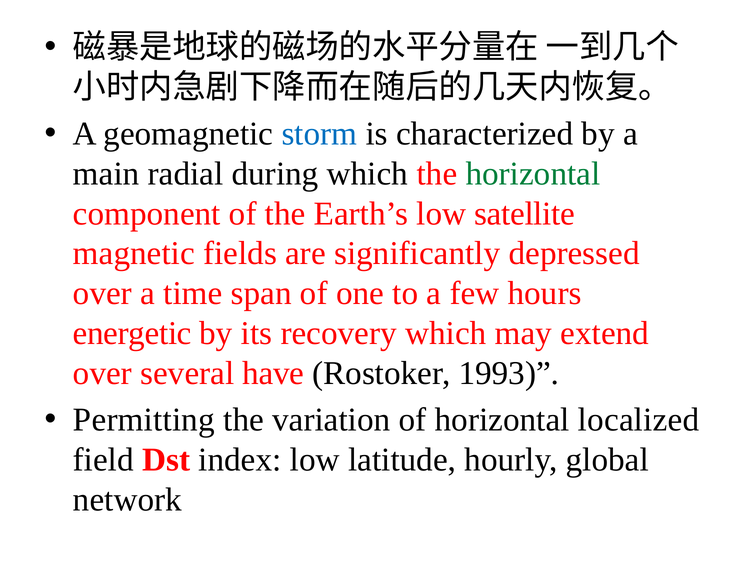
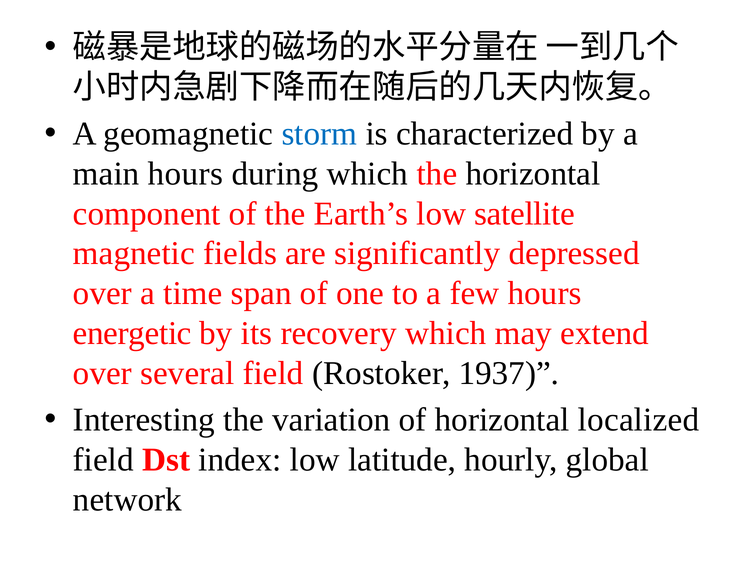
main radial: radial -> hours (185, 174)
horizontal colour: green -> black (533, 174)
several have: have -> field (273, 373)
1993: 1993 -> 1937 (509, 373)
Permitting: Permitting -> Interesting (144, 420)
